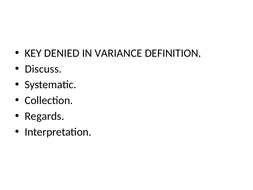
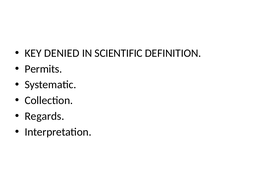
VARIANCE: VARIANCE -> SCIENTIFIC (119, 53)
Discuss: Discuss -> Permits (43, 69)
